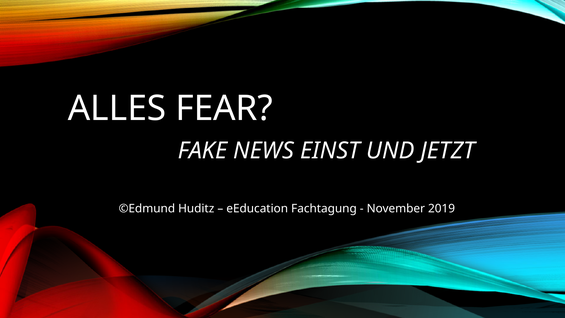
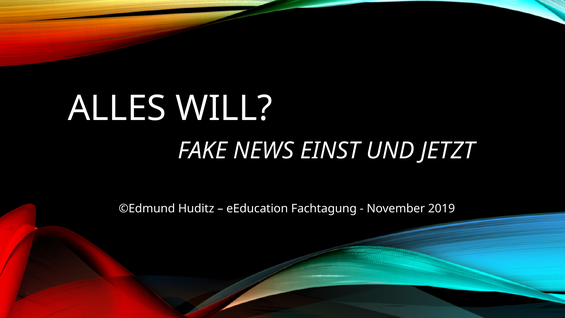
FEAR: FEAR -> WILL (224, 109)
